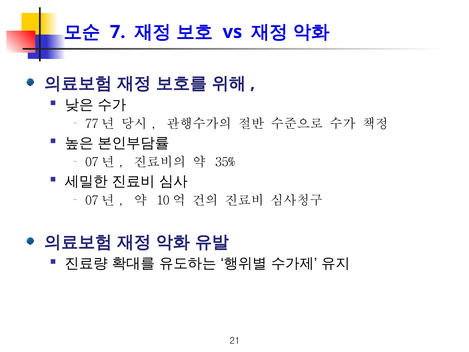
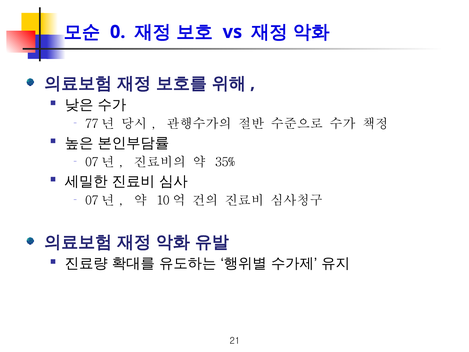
7: 7 -> 0 (118, 32)
